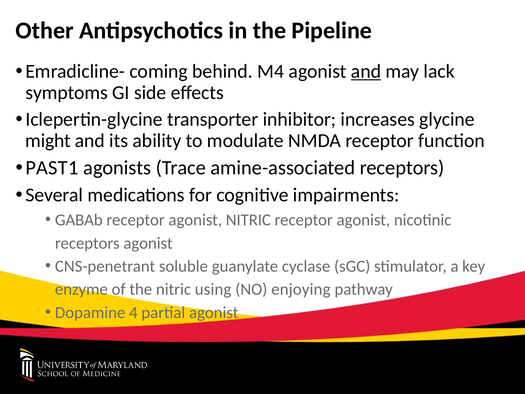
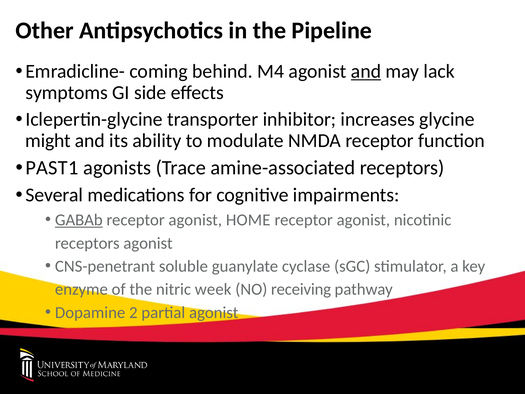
GABAb underline: none -> present (79, 220)
agonist NITRIC: NITRIC -> HOME (248, 220)
using: using -> week (213, 289)
enjoying: enjoying -> receiving (301, 289)
4: 4 -> 2 (133, 312)
